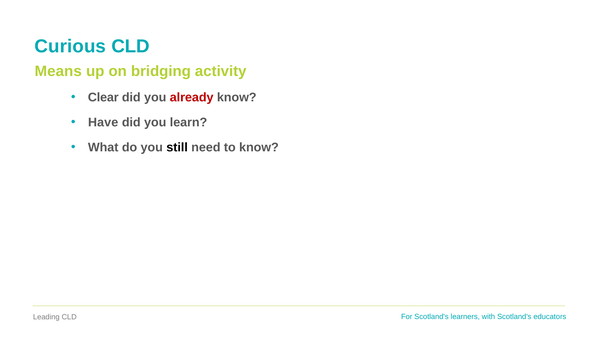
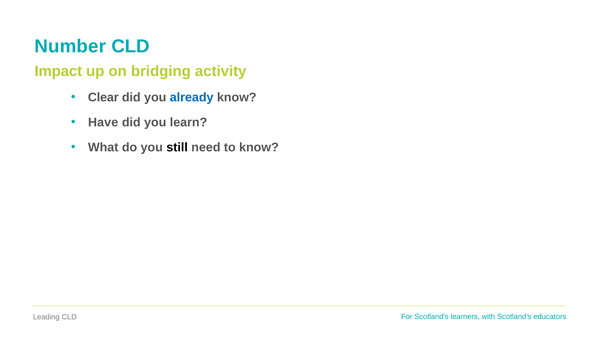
Curious: Curious -> Number (70, 46)
Means: Means -> Impact (58, 71)
already colour: red -> blue (192, 97)
